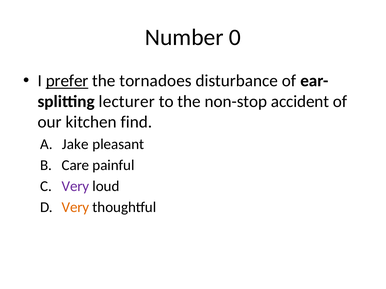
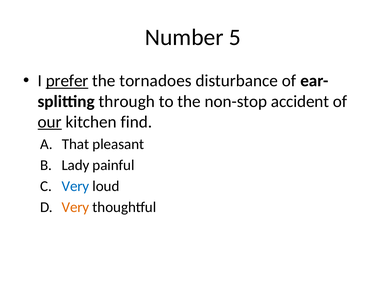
0: 0 -> 5 (235, 37)
lecturer: lecturer -> through (127, 102)
our underline: none -> present (50, 122)
Jake: Jake -> That (75, 144)
Care: Care -> Lady (75, 165)
Very colour: purple -> blue (75, 186)
